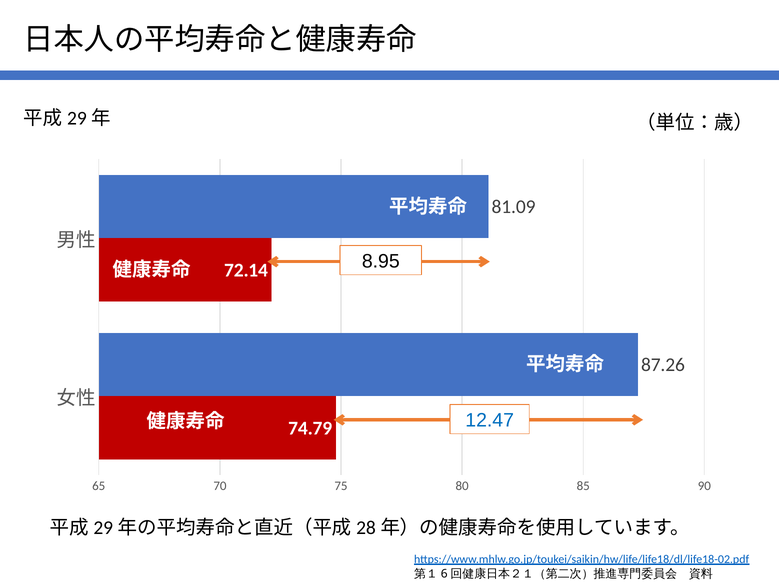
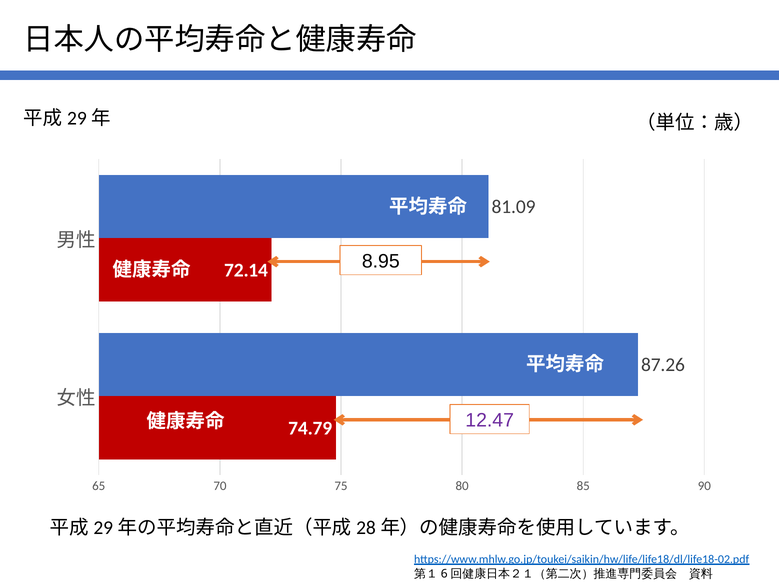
12.47 colour: blue -> purple (490, 421)
